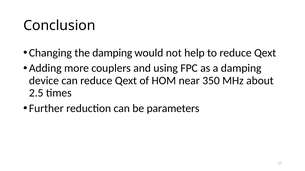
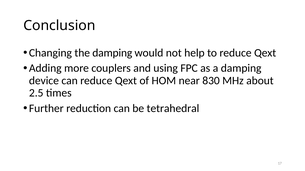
350: 350 -> 830 (211, 81)
parameters: parameters -> tetrahedral (173, 109)
